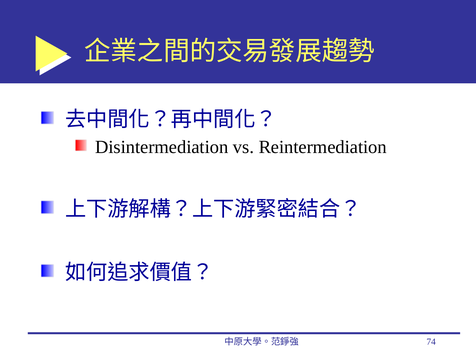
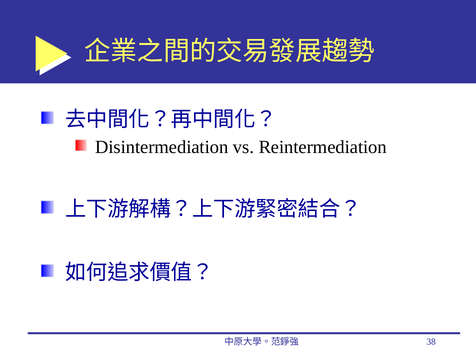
74: 74 -> 38 (431, 342)
